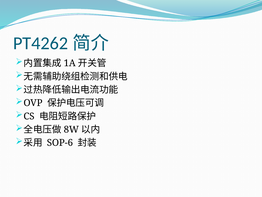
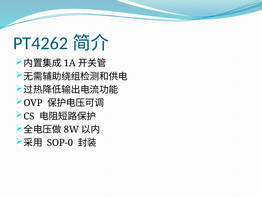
SOP-6: SOP-6 -> SOP-0 (60, 142)
